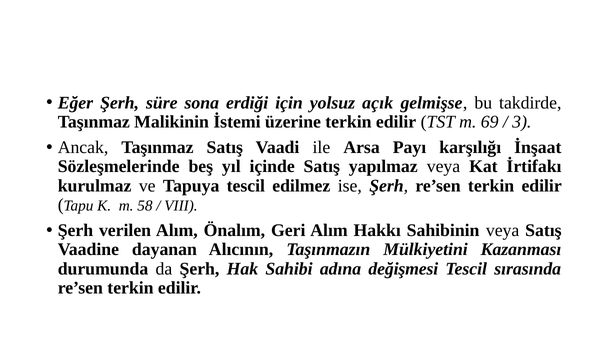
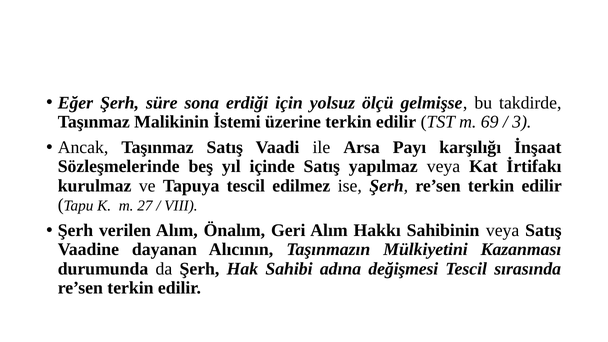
açık: açık -> ölçü (378, 103)
58: 58 -> 27 (145, 206)
